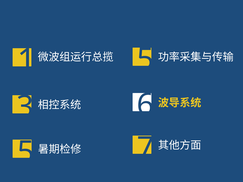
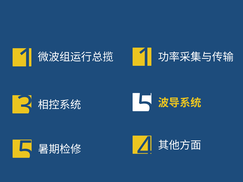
5: 5 -> 1 (145, 59)
6: 6 -> 5 (145, 105)
7: 7 -> 4 (146, 148)
